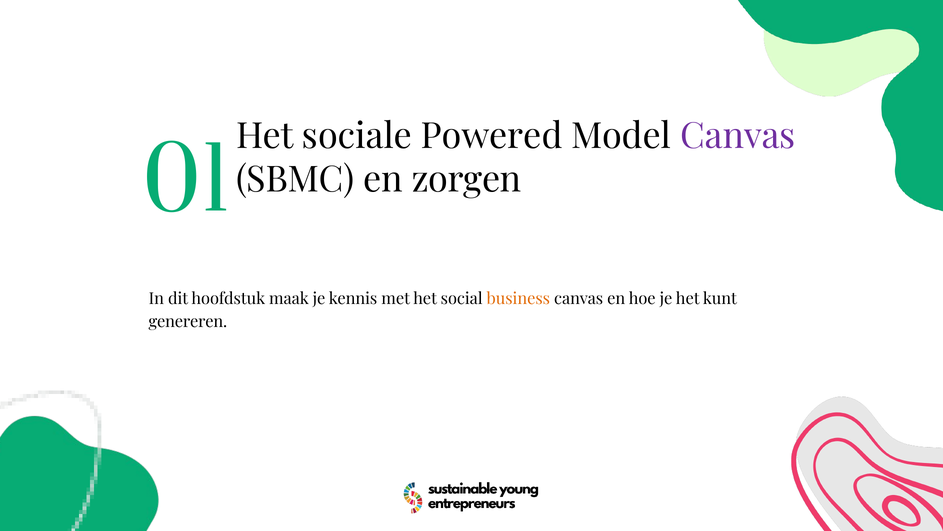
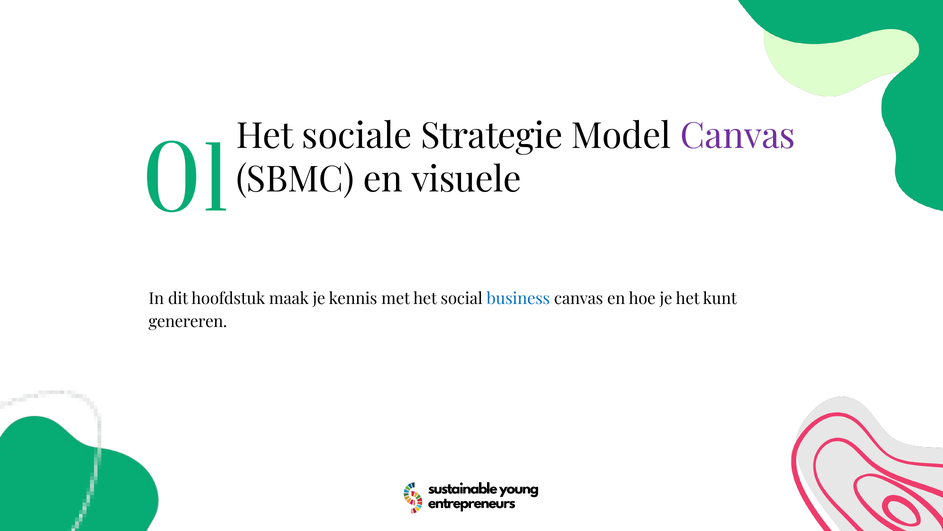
Powered: Powered -> Strategie (492, 136)
zorgen: zorgen -> visuele (467, 180)
business colour: orange -> blue (518, 298)
